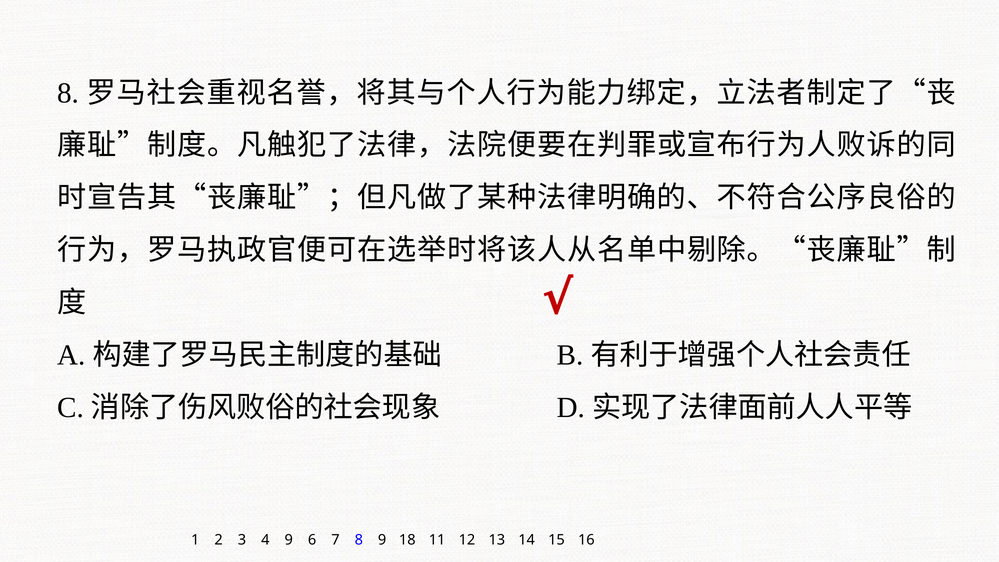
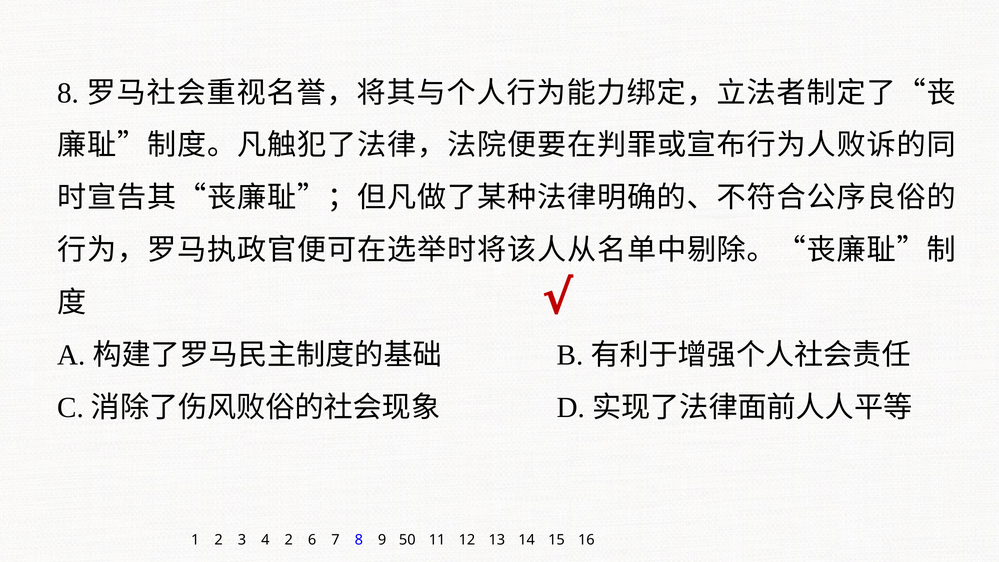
4 9: 9 -> 2 (289, 540)
18: 18 -> 50 (407, 540)
